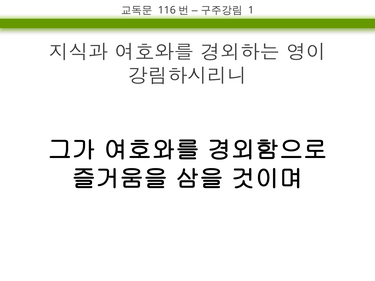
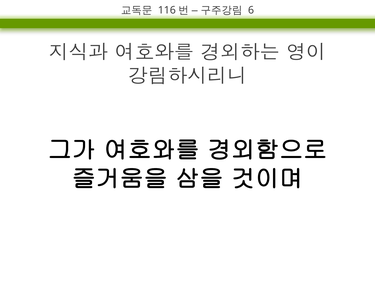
1: 1 -> 6 (251, 10)
